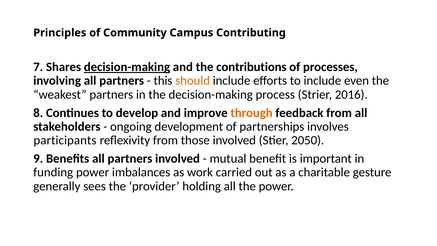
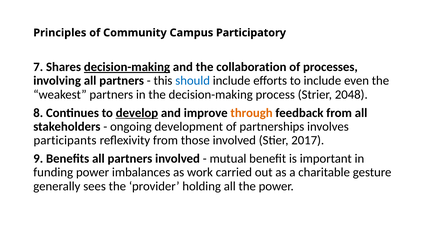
Contributing: Contributing -> Participatory (251, 33)
contributions: contributions -> collaboration (251, 67)
should colour: orange -> blue (193, 81)
2016: 2016 -> 2048 (351, 94)
develop underline: none -> present (137, 113)
2050: 2050 -> 2017 (308, 140)
